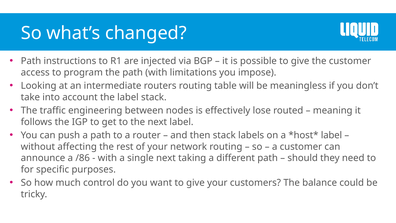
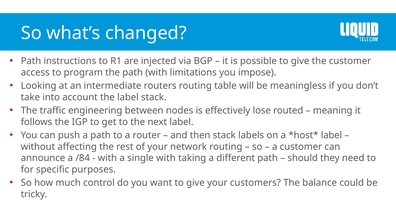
/86: /86 -> /84 (83, 158)
single next: next -> with (166, 158)
